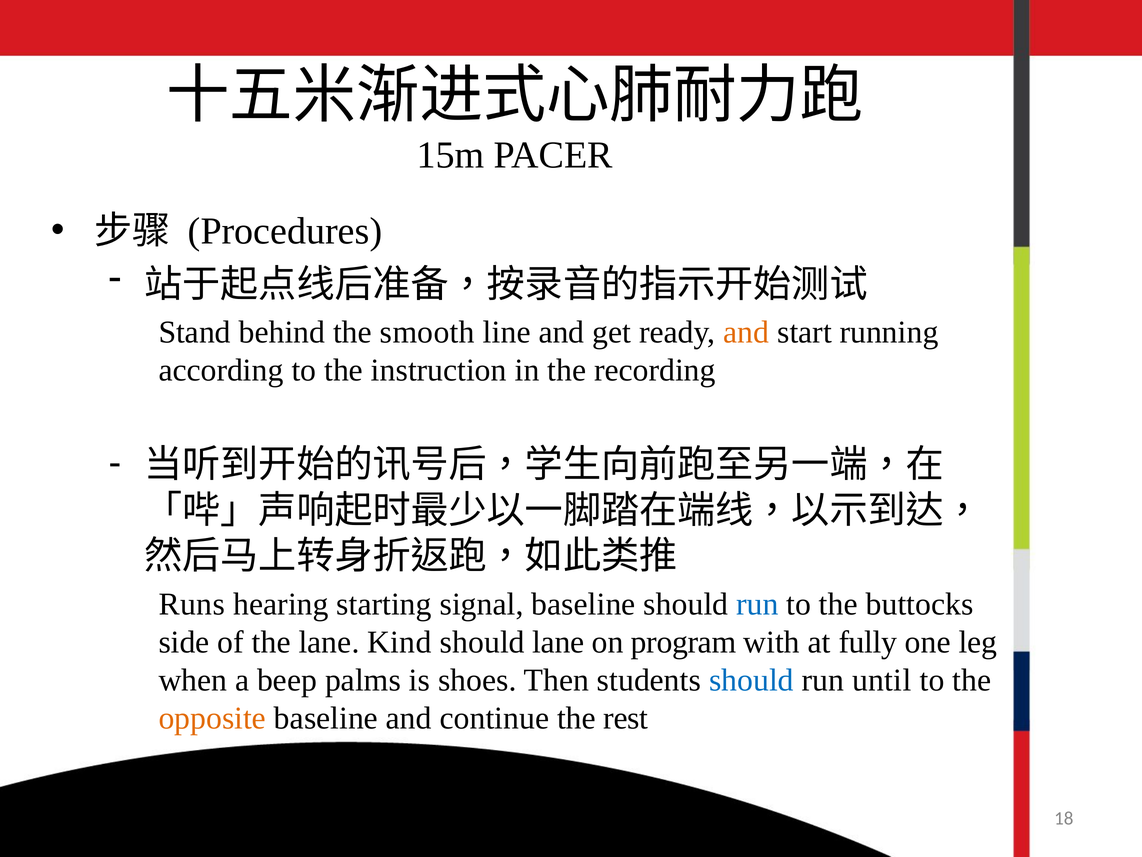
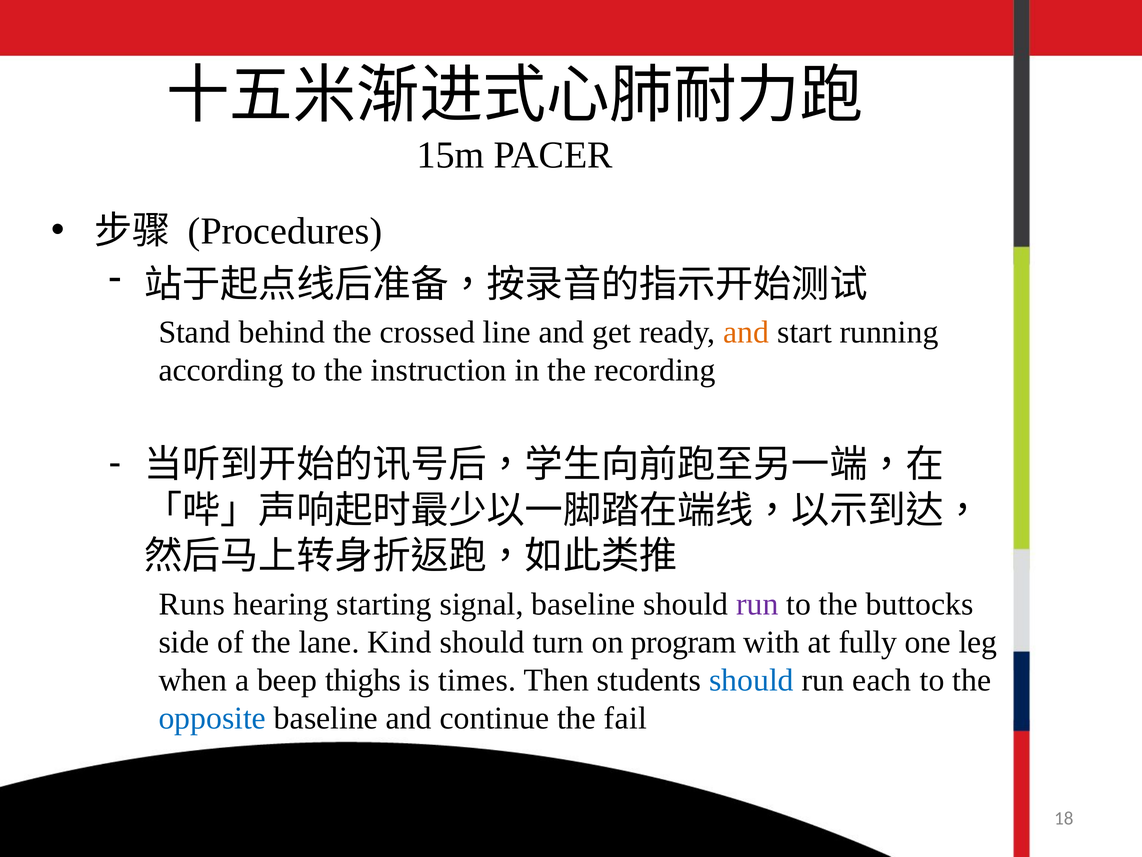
smooth: smooth -> crossed (427, 332)
run colour: blue -> purple (757, 604)
should lane: lane -> turn (558, 642)
palms: palms -> thighs (363, 680)
shoes: shoes -> times (477, 680)
until: until -> each (882, 680)
opposite colour: orange -> blue (212, 718)
rest: rest -> fail (626, 718)
